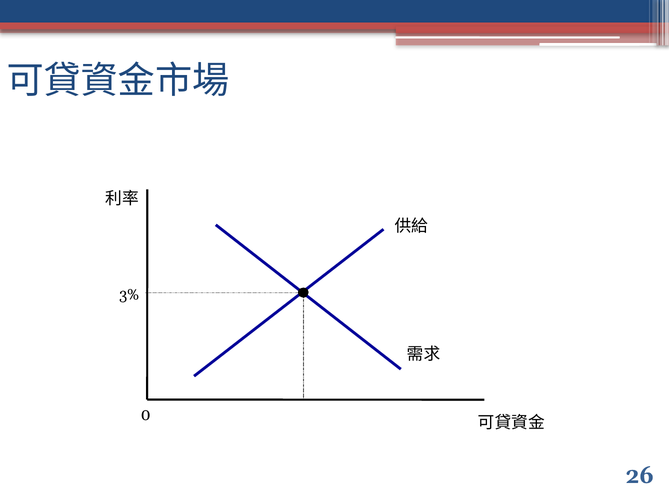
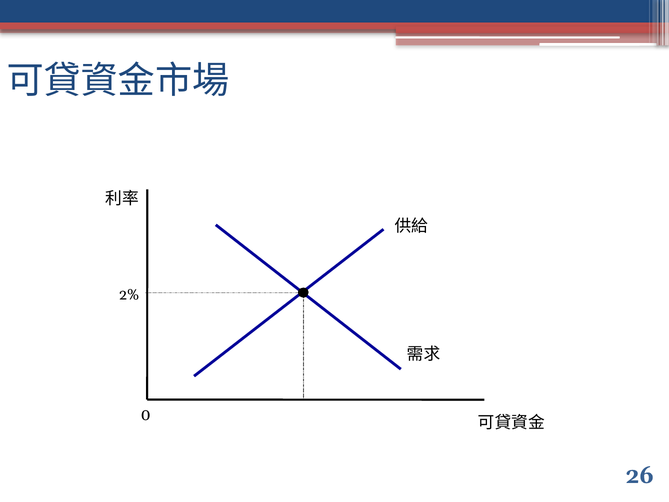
3%: 3% -> 2% (129, 295)
